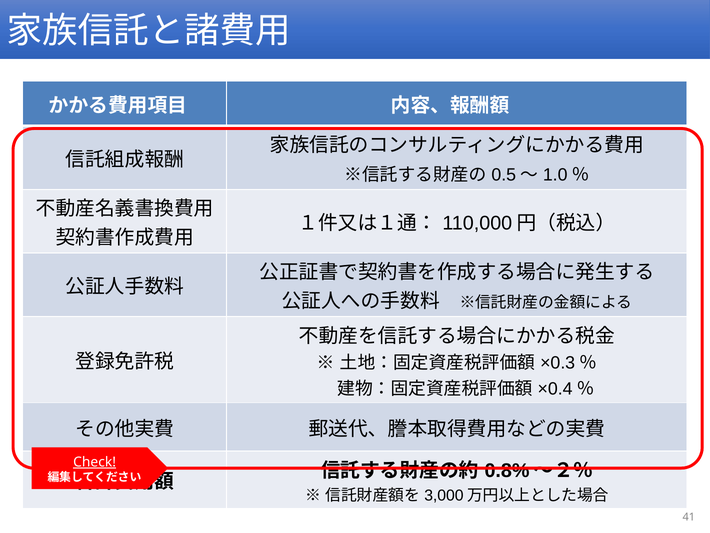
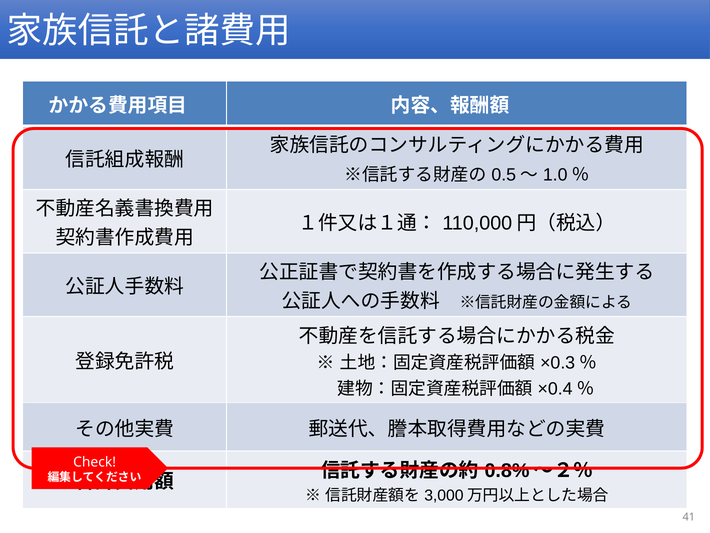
Check underline: present -> none (95, 462)
